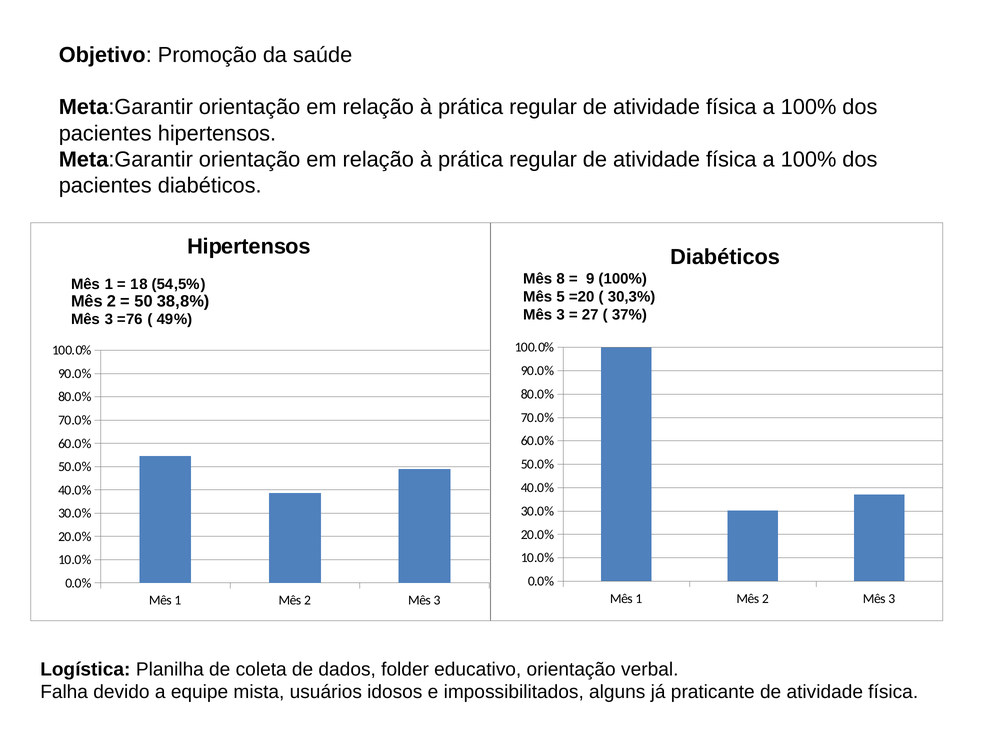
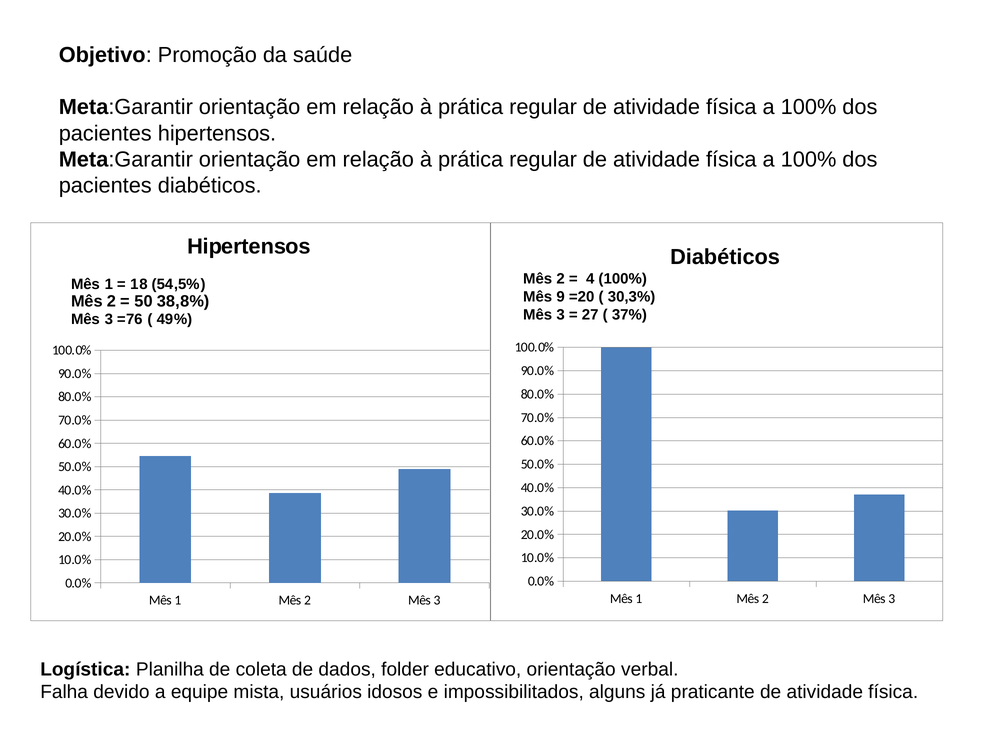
8: 8 -> 2 (561, 279)
9: 9 -> 4 (590, 279)
5: 5 -> 9 (561, 297)
